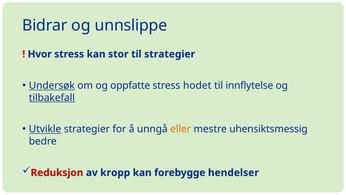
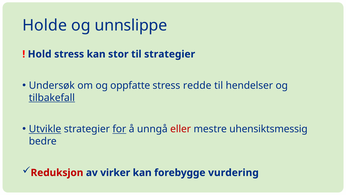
Bidrar: Bidrar -> Holde (45, 25)
Hvor: Hvor -> Hold (40, 54)
Undersøk underline: present -> none (52, 85)
hodet: hodet -> redde (197, 85)
innflytelse: innflytelse -> hendelser (249, 85)
for underline: none -> present (119, 129)
eller colour: orange -> red (181, 129)
kropp: kropp -> virker (115, 172)
hendelser: hendelser -> vurdering (233, 172)
